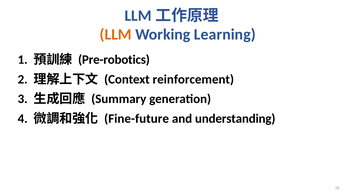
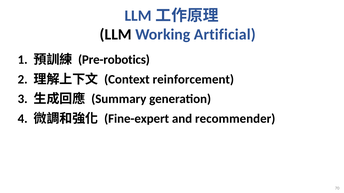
LLM colour: orange -> black (116, 35)
Learning: Learning -> Artificial (225, 35)
Fine-future: Fine-future -> Fine-expert (137, 119)
understanding: understanding -> recommender (235, 119)
